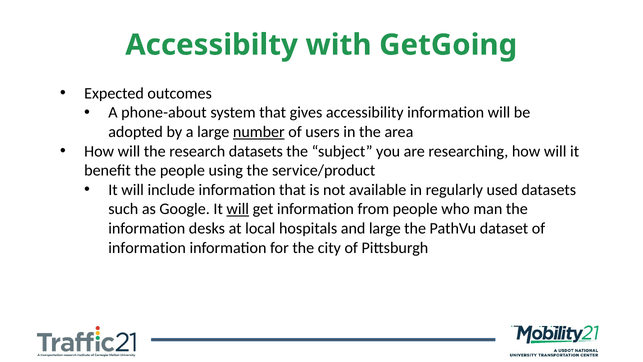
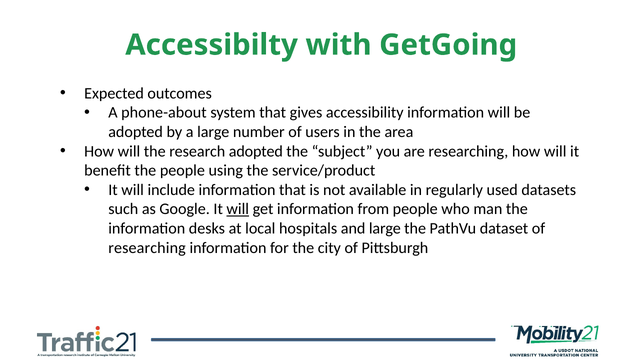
number underline: present -> none (259, 132)
research datasets: datasets -> adopted (256, 151)
information: information -> researching (147, 248)
